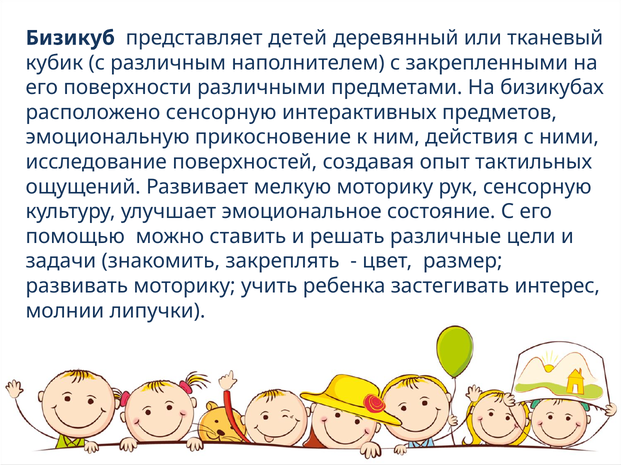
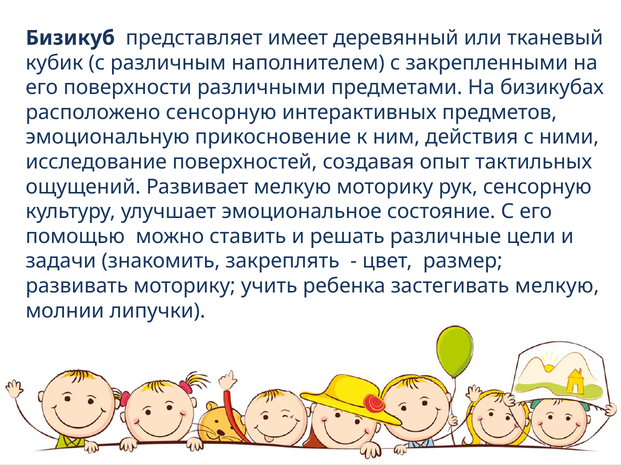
детей: детей -> имеет (298, 38)
застегивать интерес: интерес -> мелкую (557, 286)
